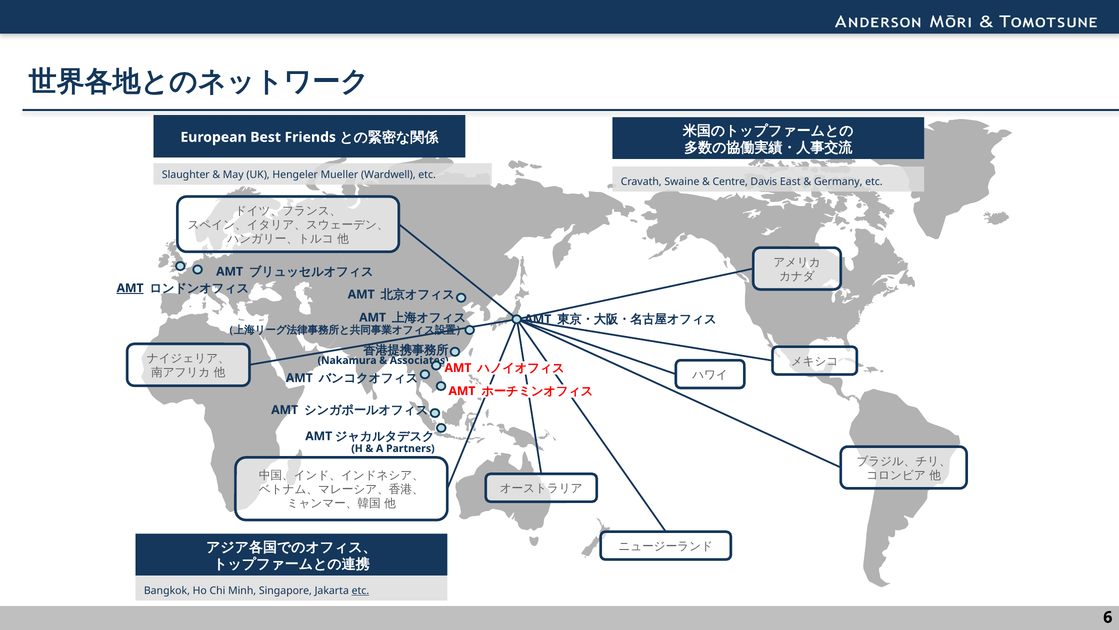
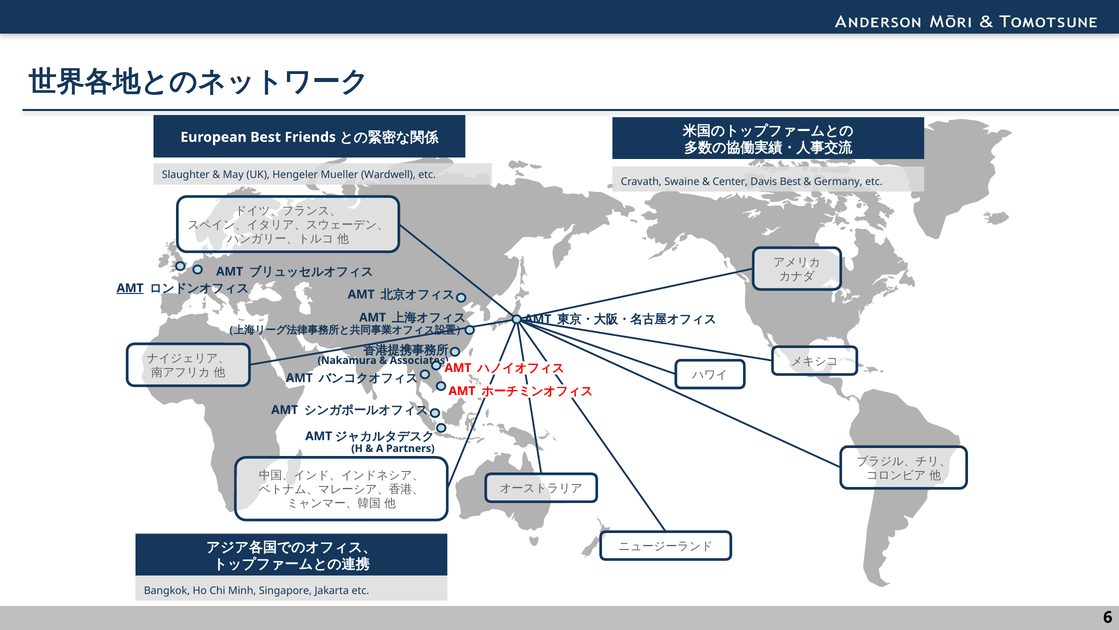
Centre: Centre -> Center (730, 182)
Davis East: East -> Best (790, 182)
etc underline: present -> none (360, 590)
